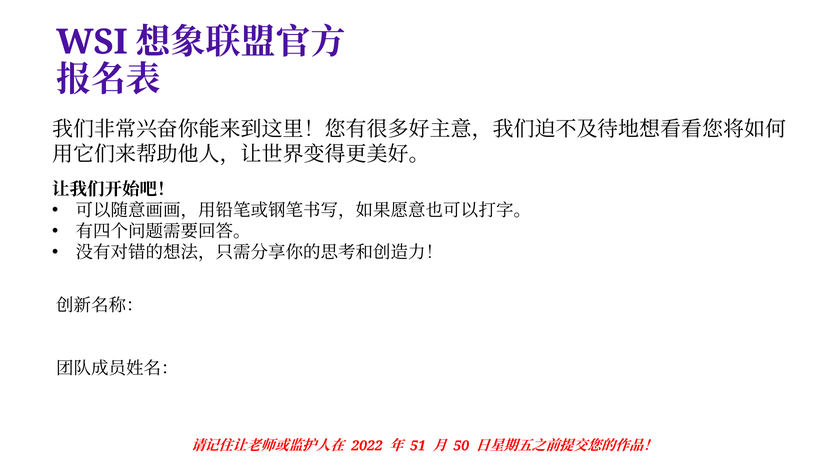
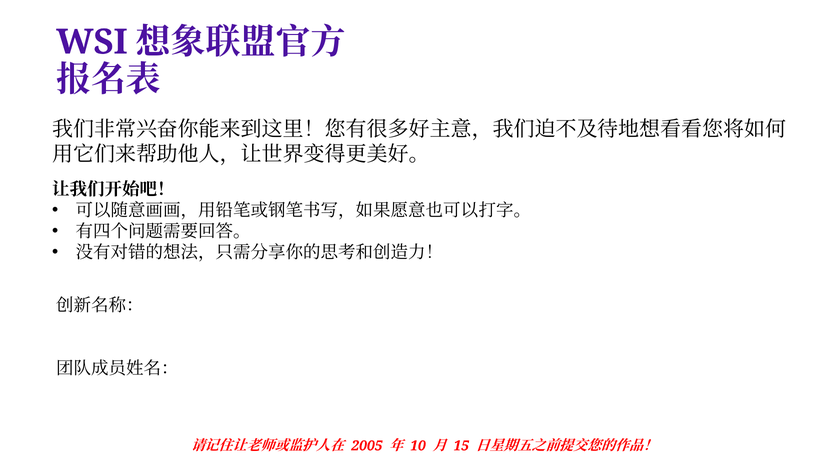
2022: 2022 -> 2005 (367, 446)
51: 51 -> 10 (418, 446)
50: 50 -> 15 (461, 446)
